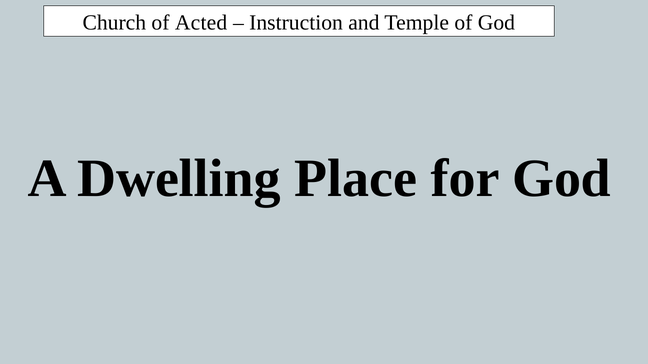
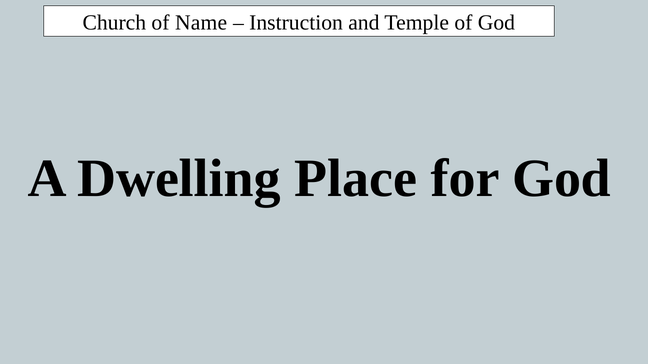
Acted: Acted -> Name (201, 23)
